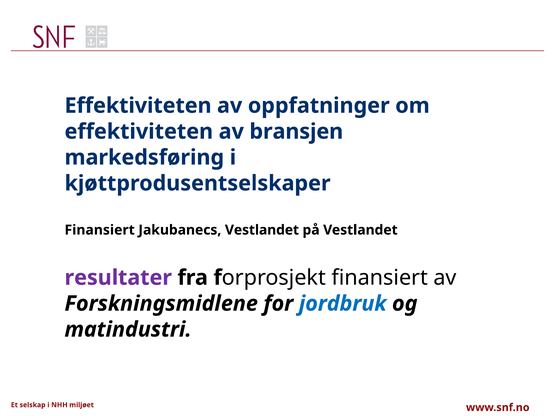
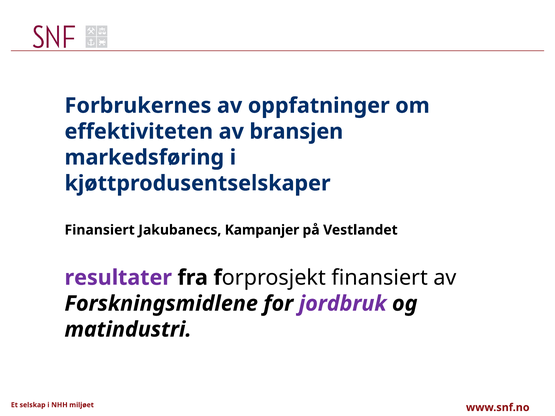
Effektiviteten: Effektiviteten -> Forbrukernes (138, 106)
Jakubanecs Vestlandet: Vestlandet -> Kampanjer (262, 230)
jordbruk colour: blue -> purple (343, 304)
